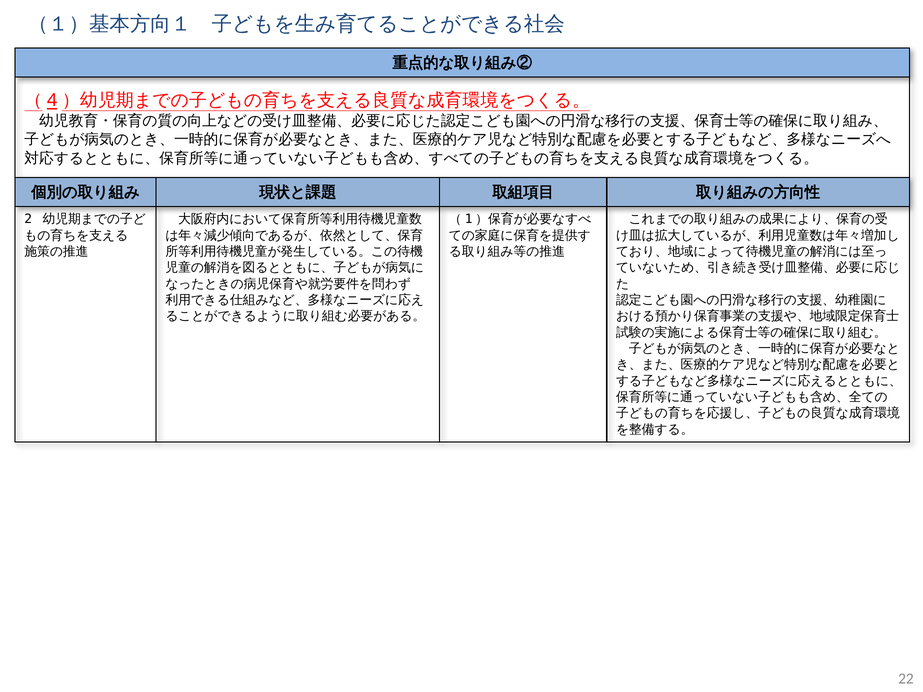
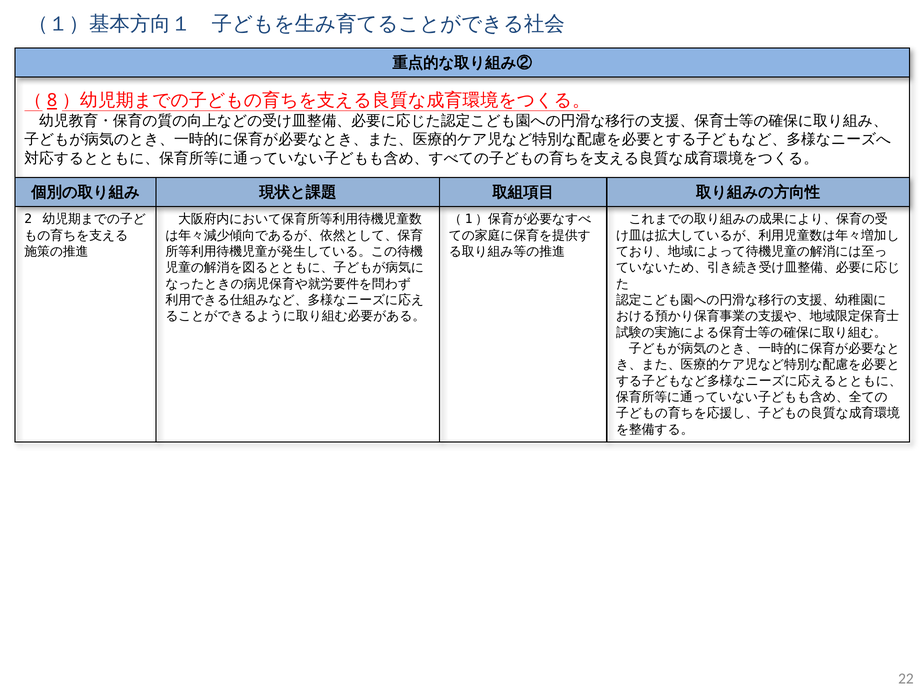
4: 4 -> 8 (52, 100)
